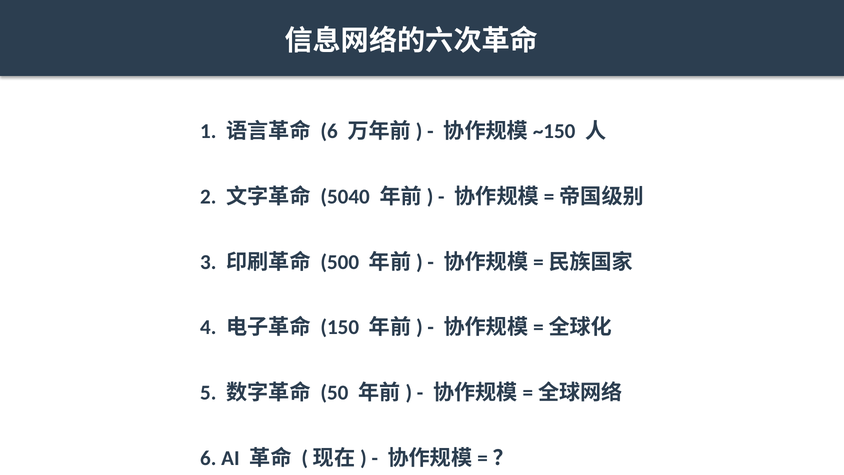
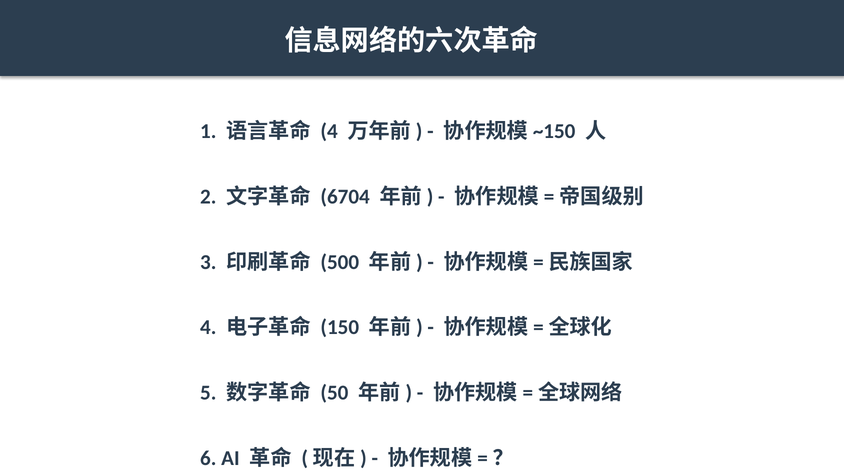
6: 6 -> 4 (329, 131)
5040: 5040 -> 6704 (345, 197)
